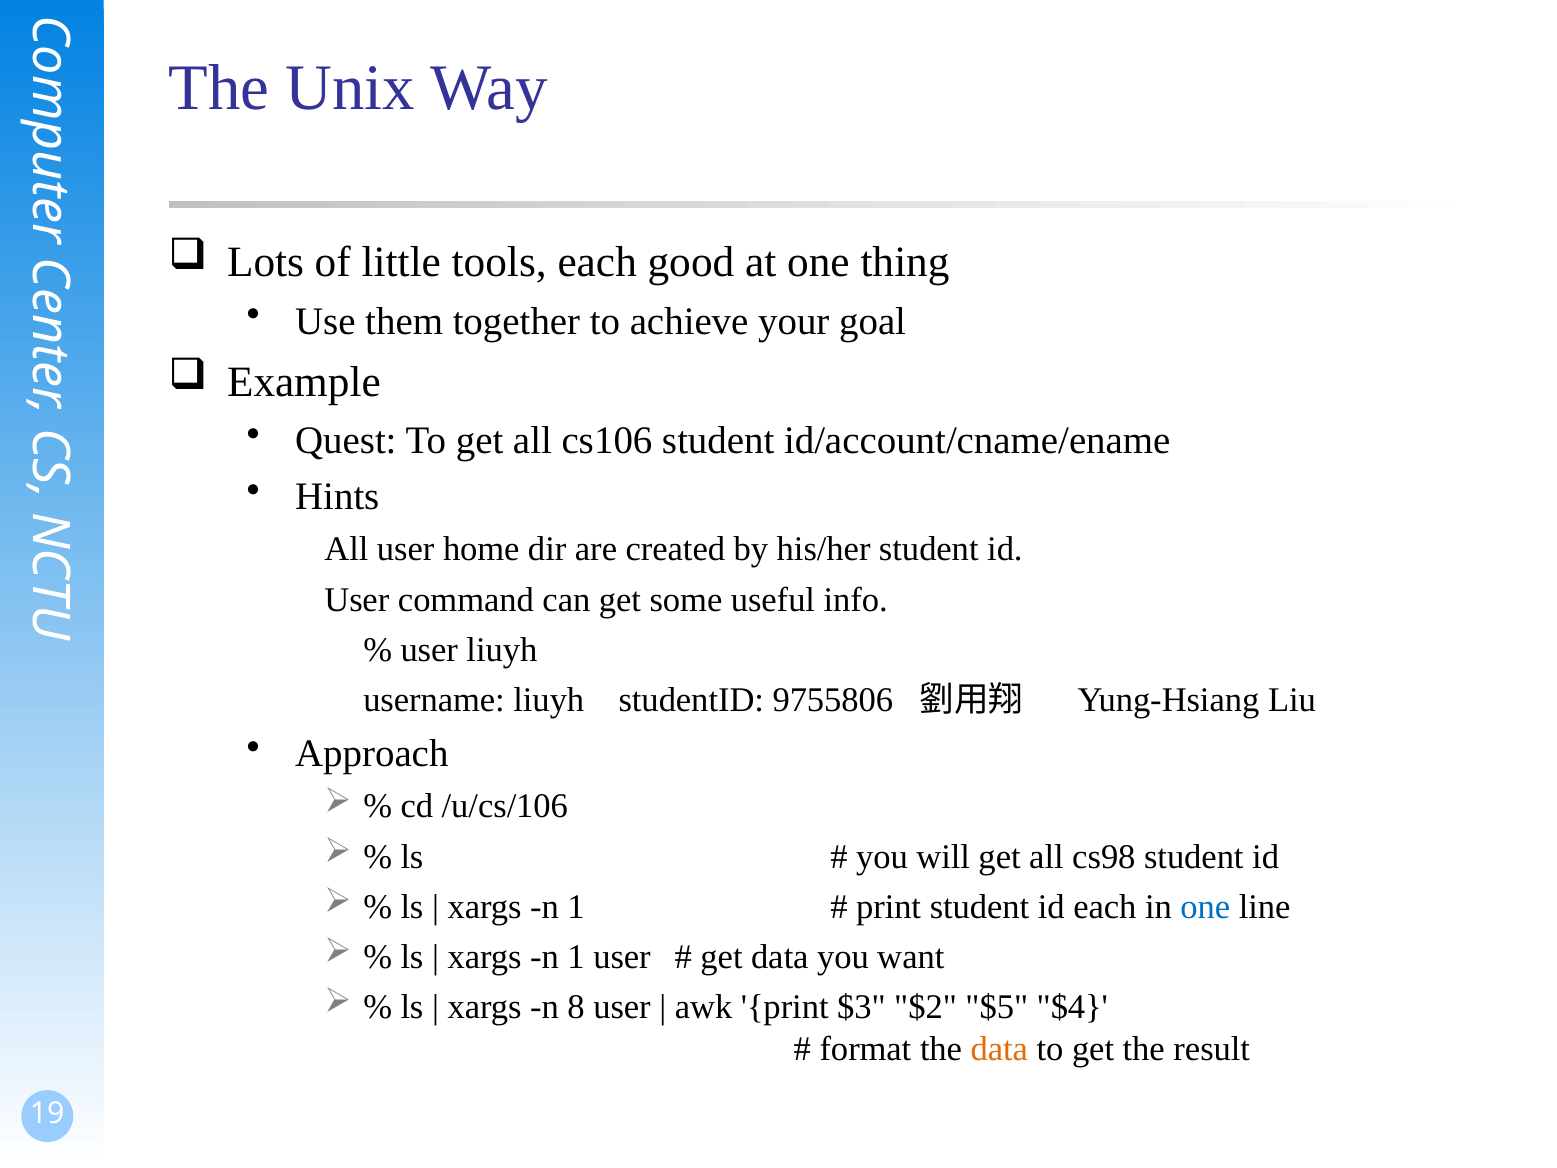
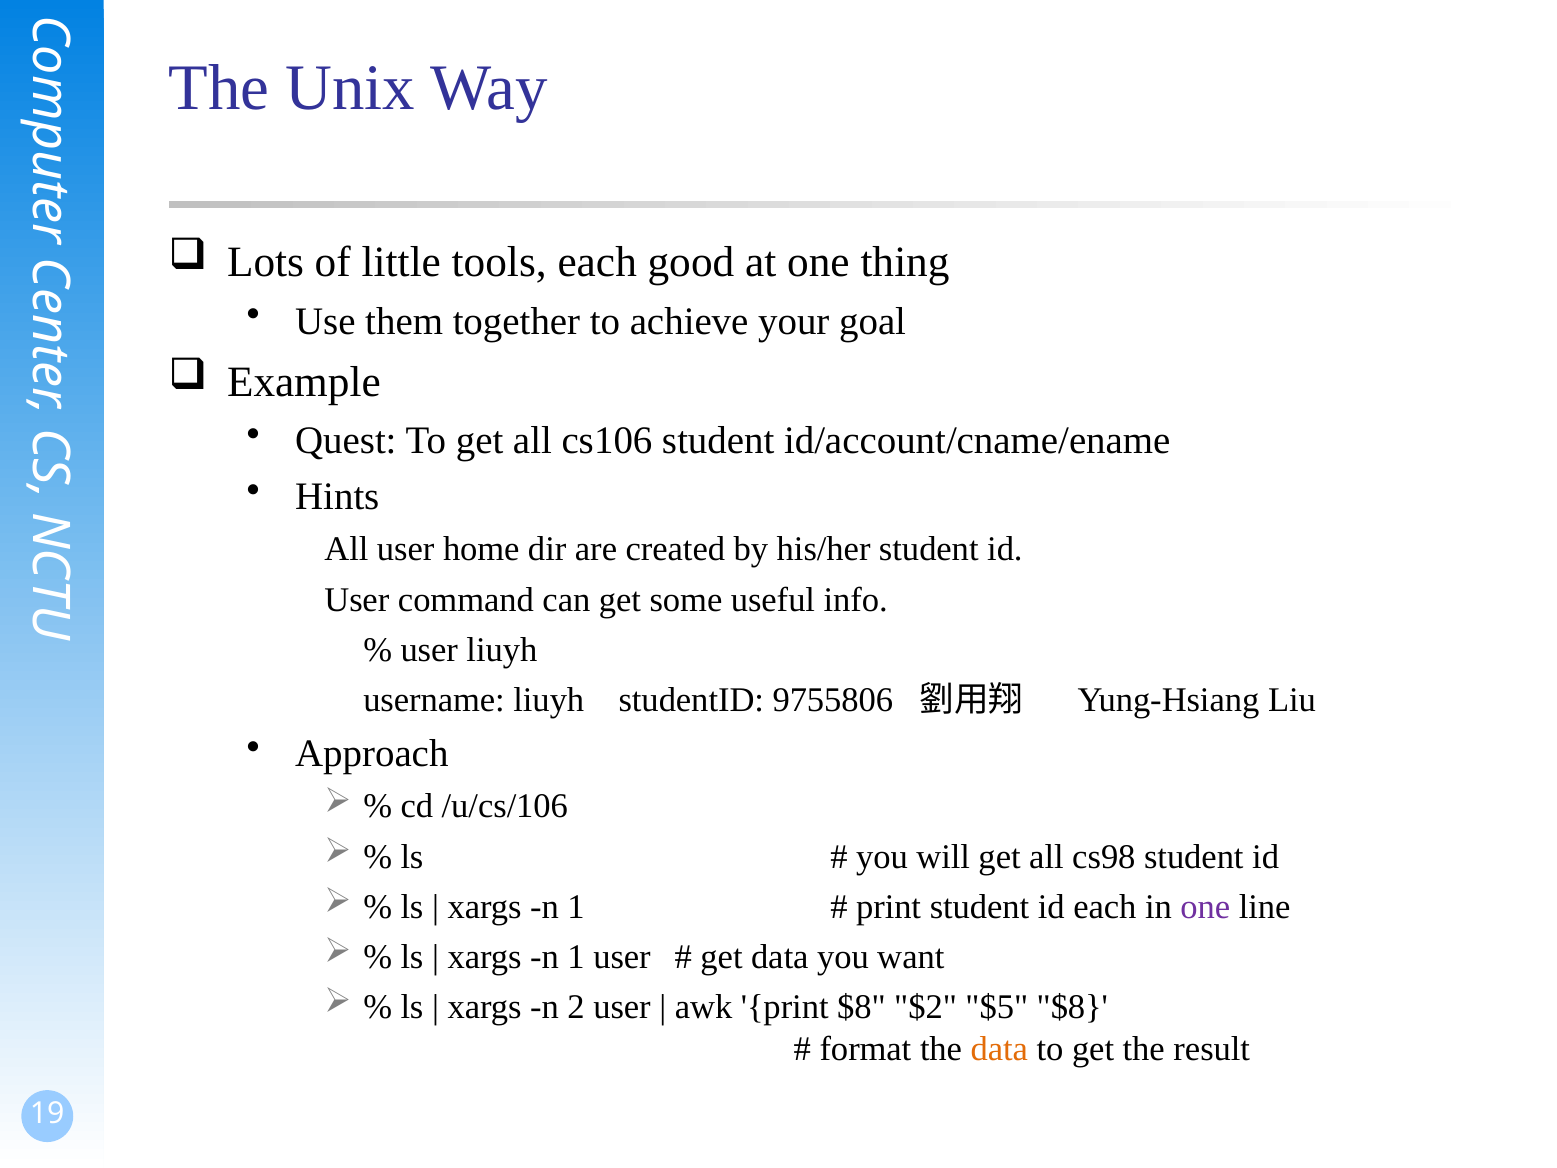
one colour: blue -> purple (1205, 907)
8: 8 -> 2 (576, 1007)
print $3: $3 -> $8 (862, 1007)
$5 $4: $4 -> $8 (1072, 1007)
